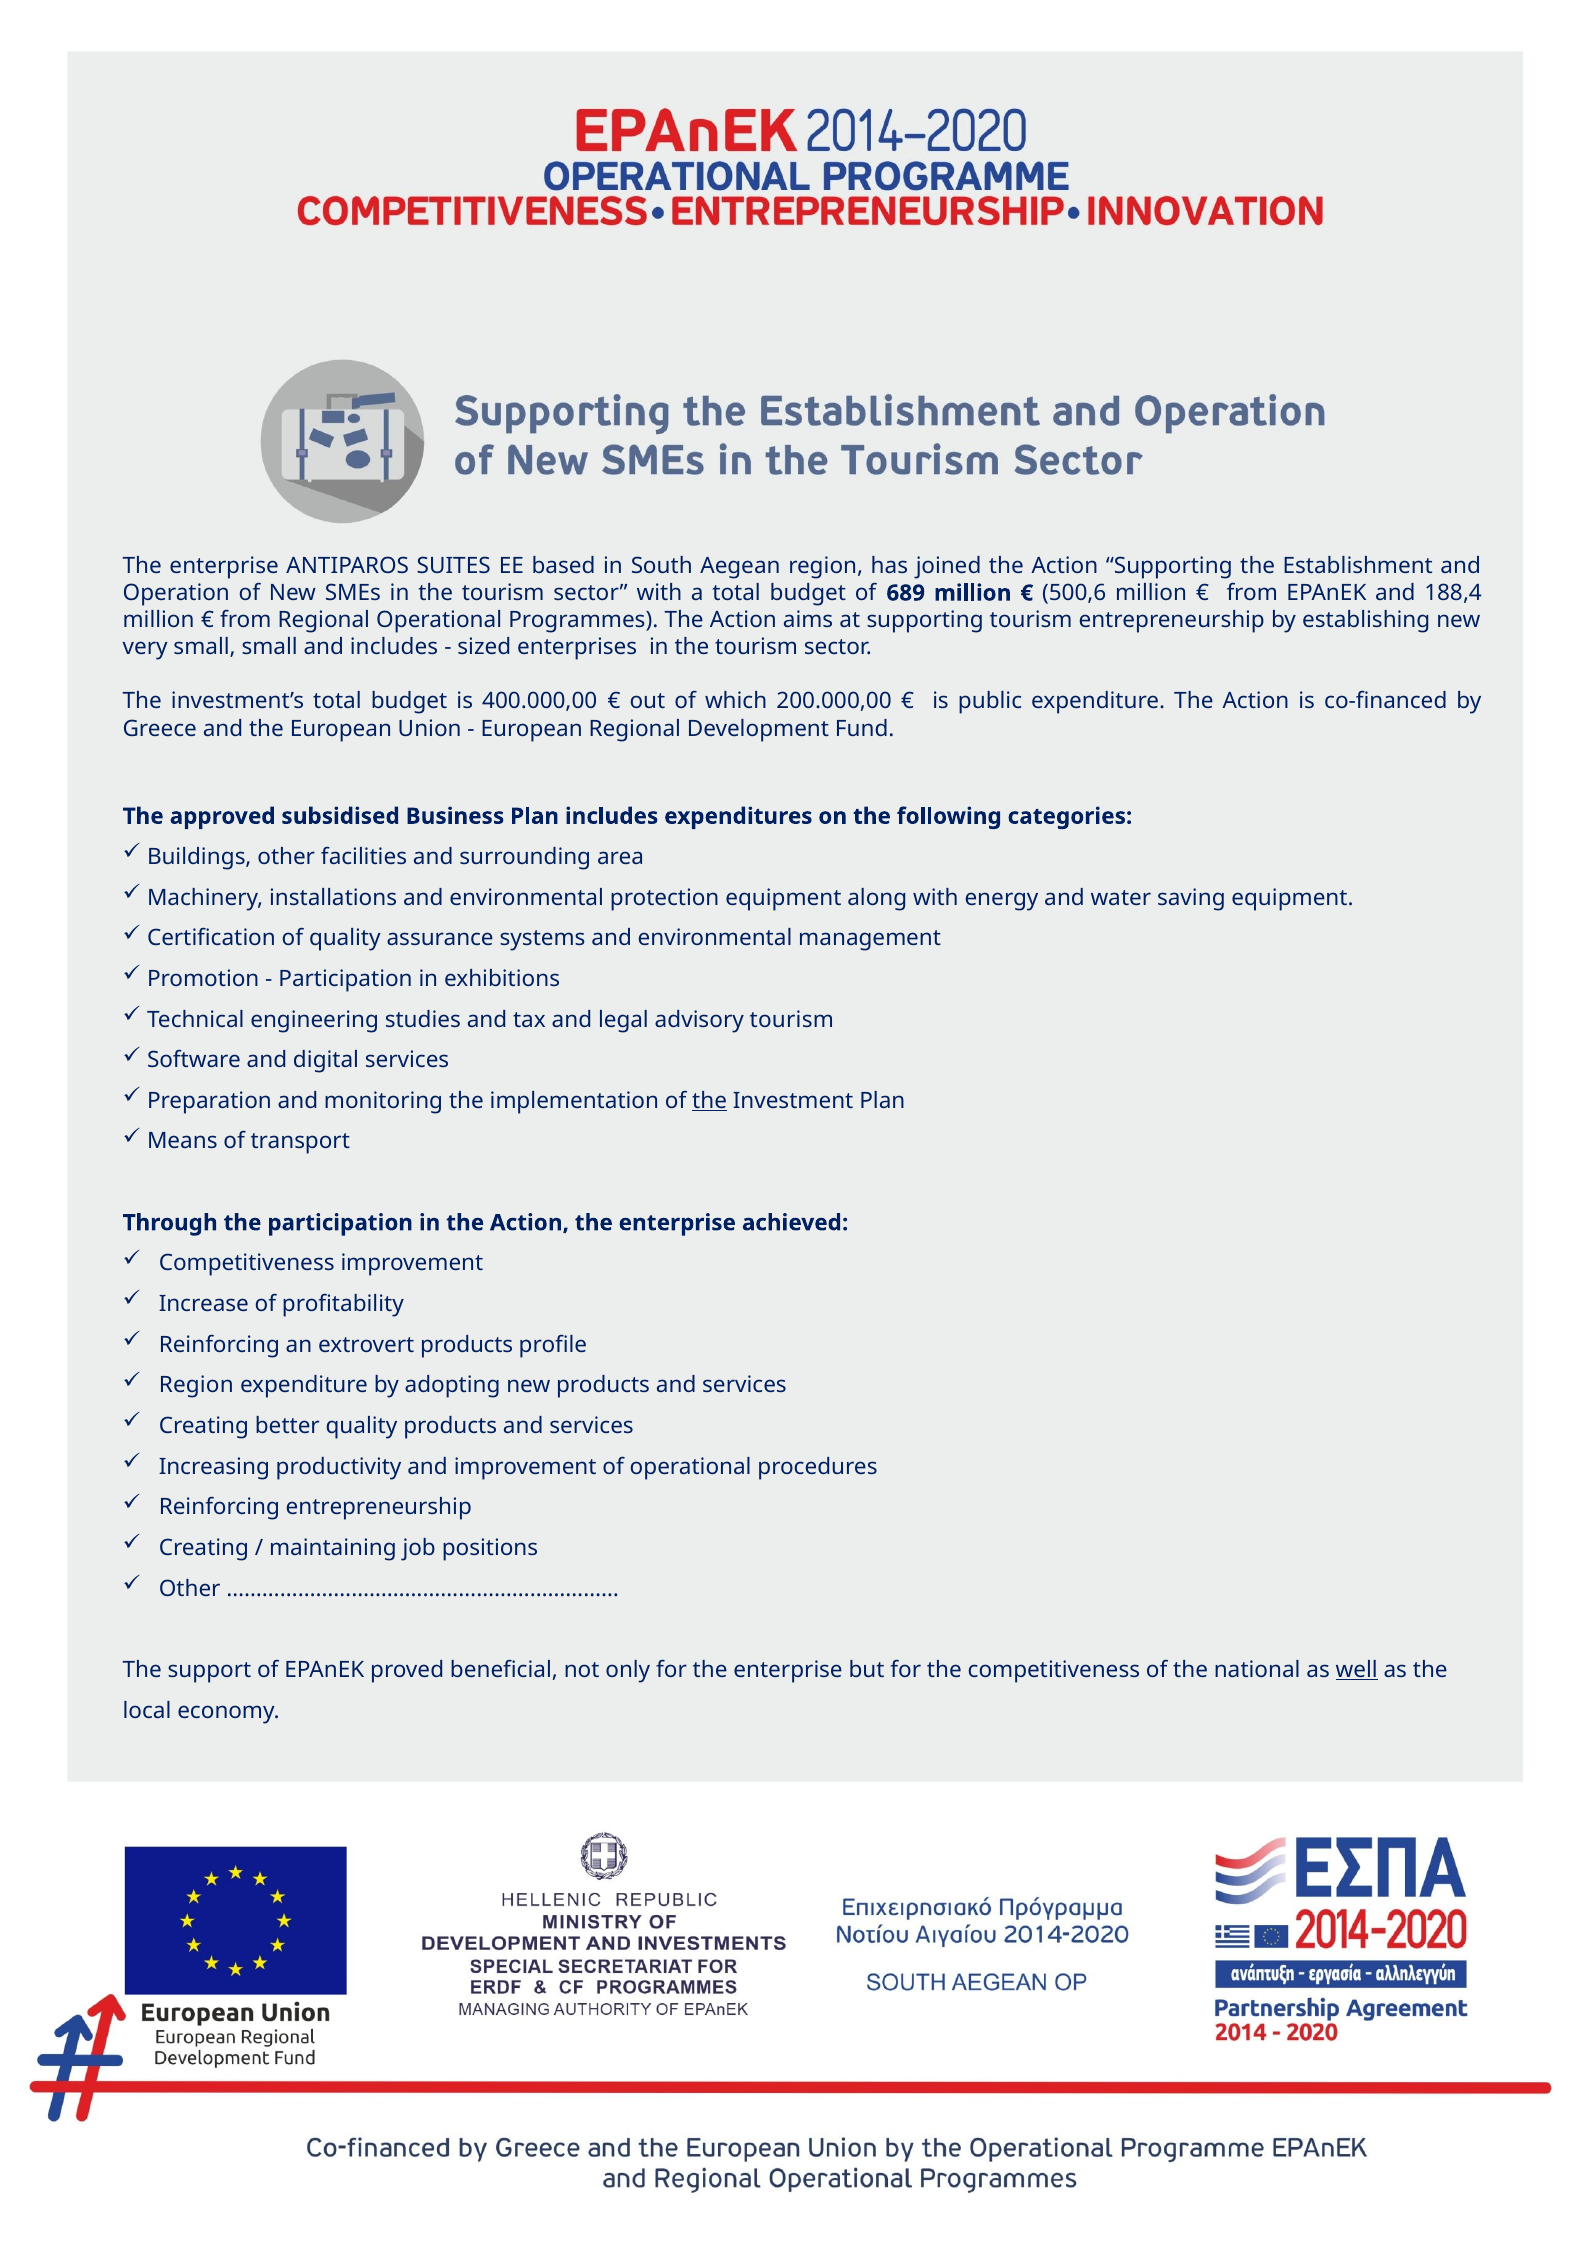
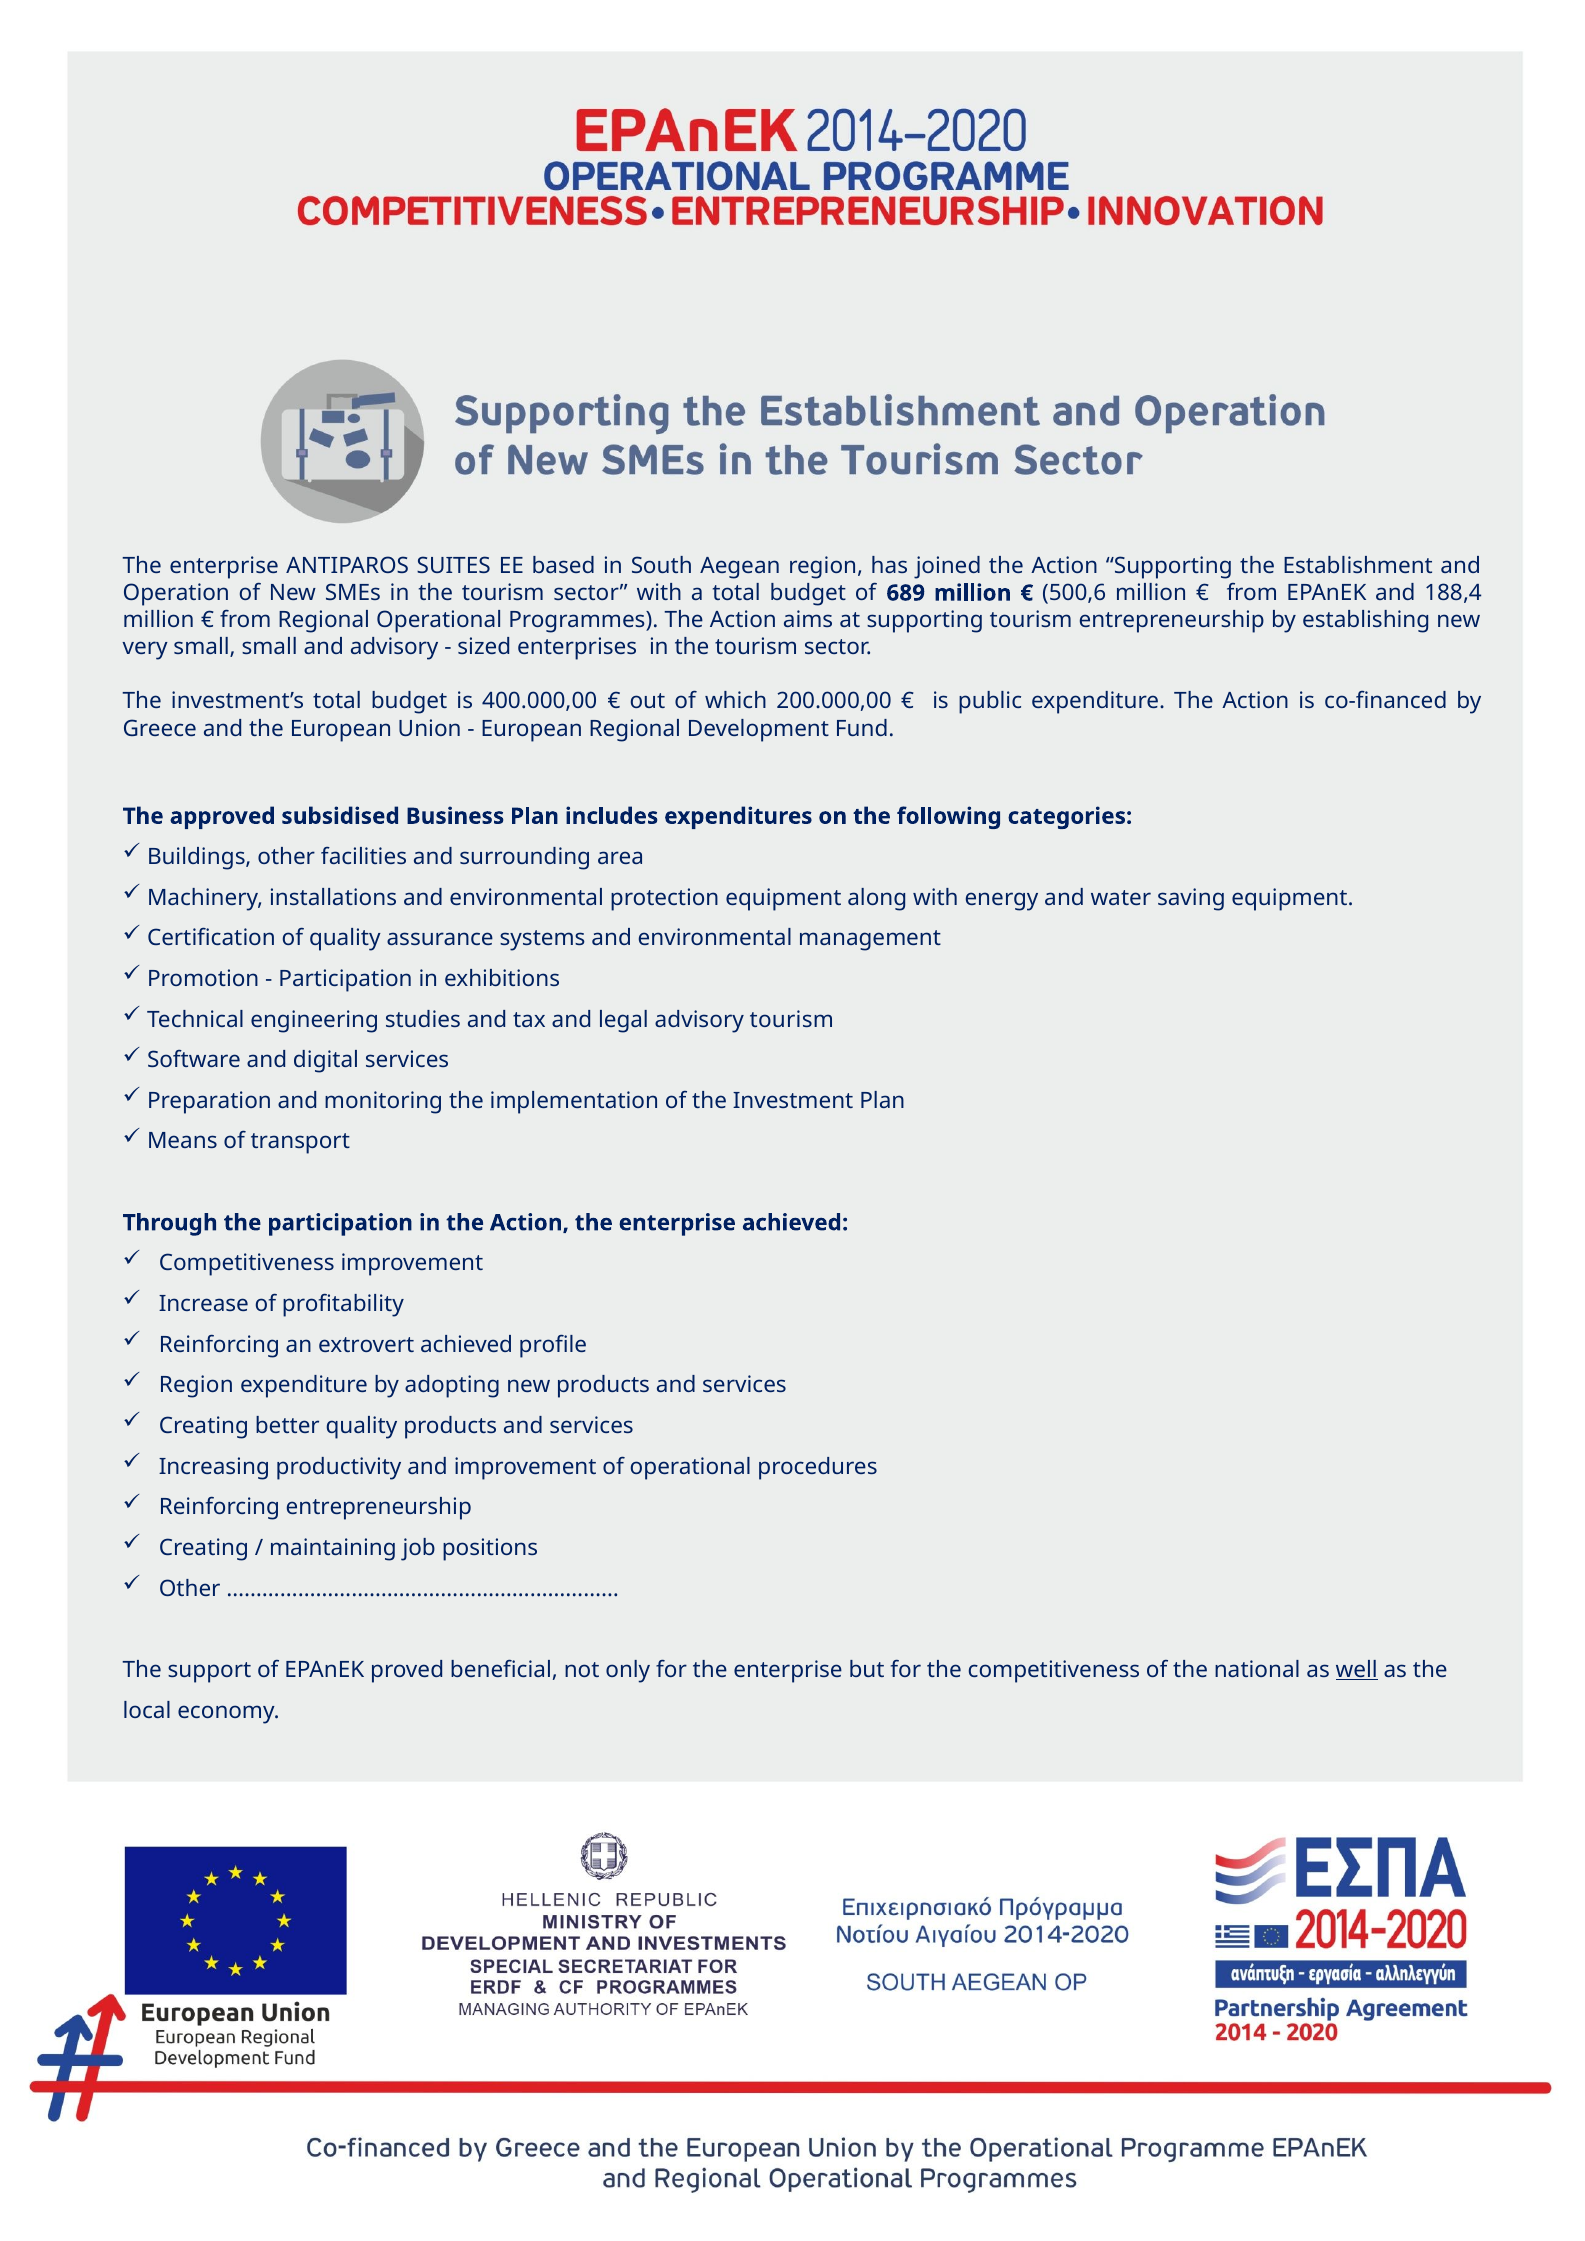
and includes: includes -> advisory (394, 647)
the underline: present -> none (710, 1101)
extrovert products: products -> achieved (467, 1345)
